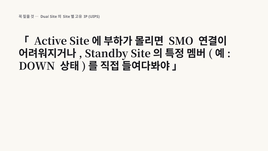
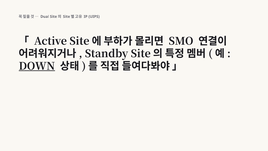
DOWN underline: none -> present (37, 66)
